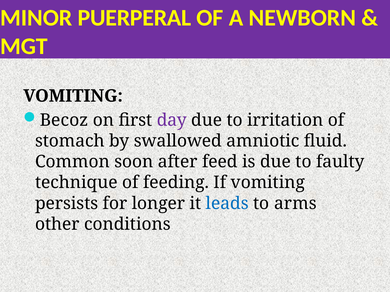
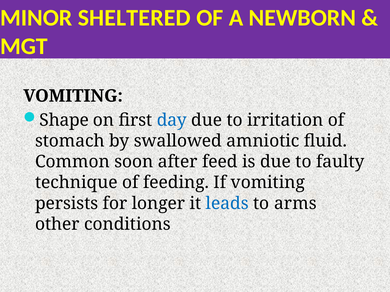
PUERPERAL: PUERPERAL -> SHELTERED (134, 18)
Becoz: Becoz -> Shape (64, 120)
day colour: purple -> blue (172, 120)
